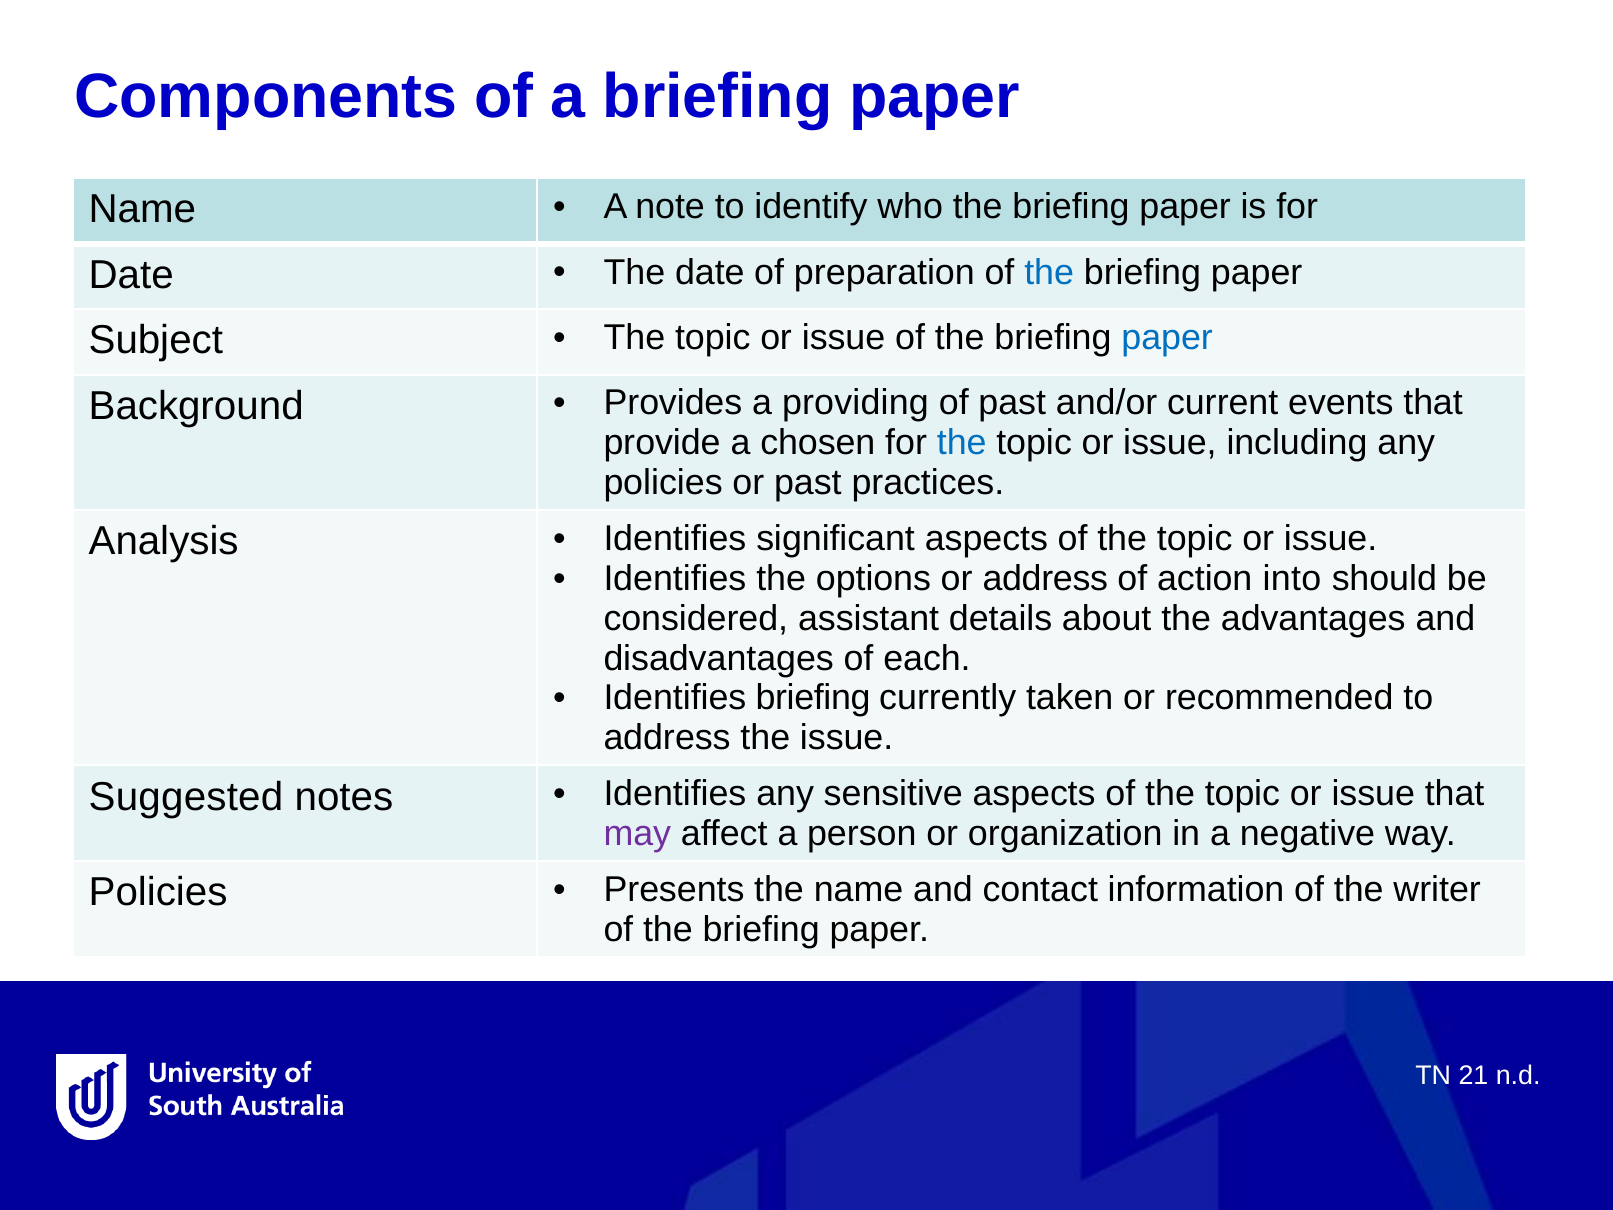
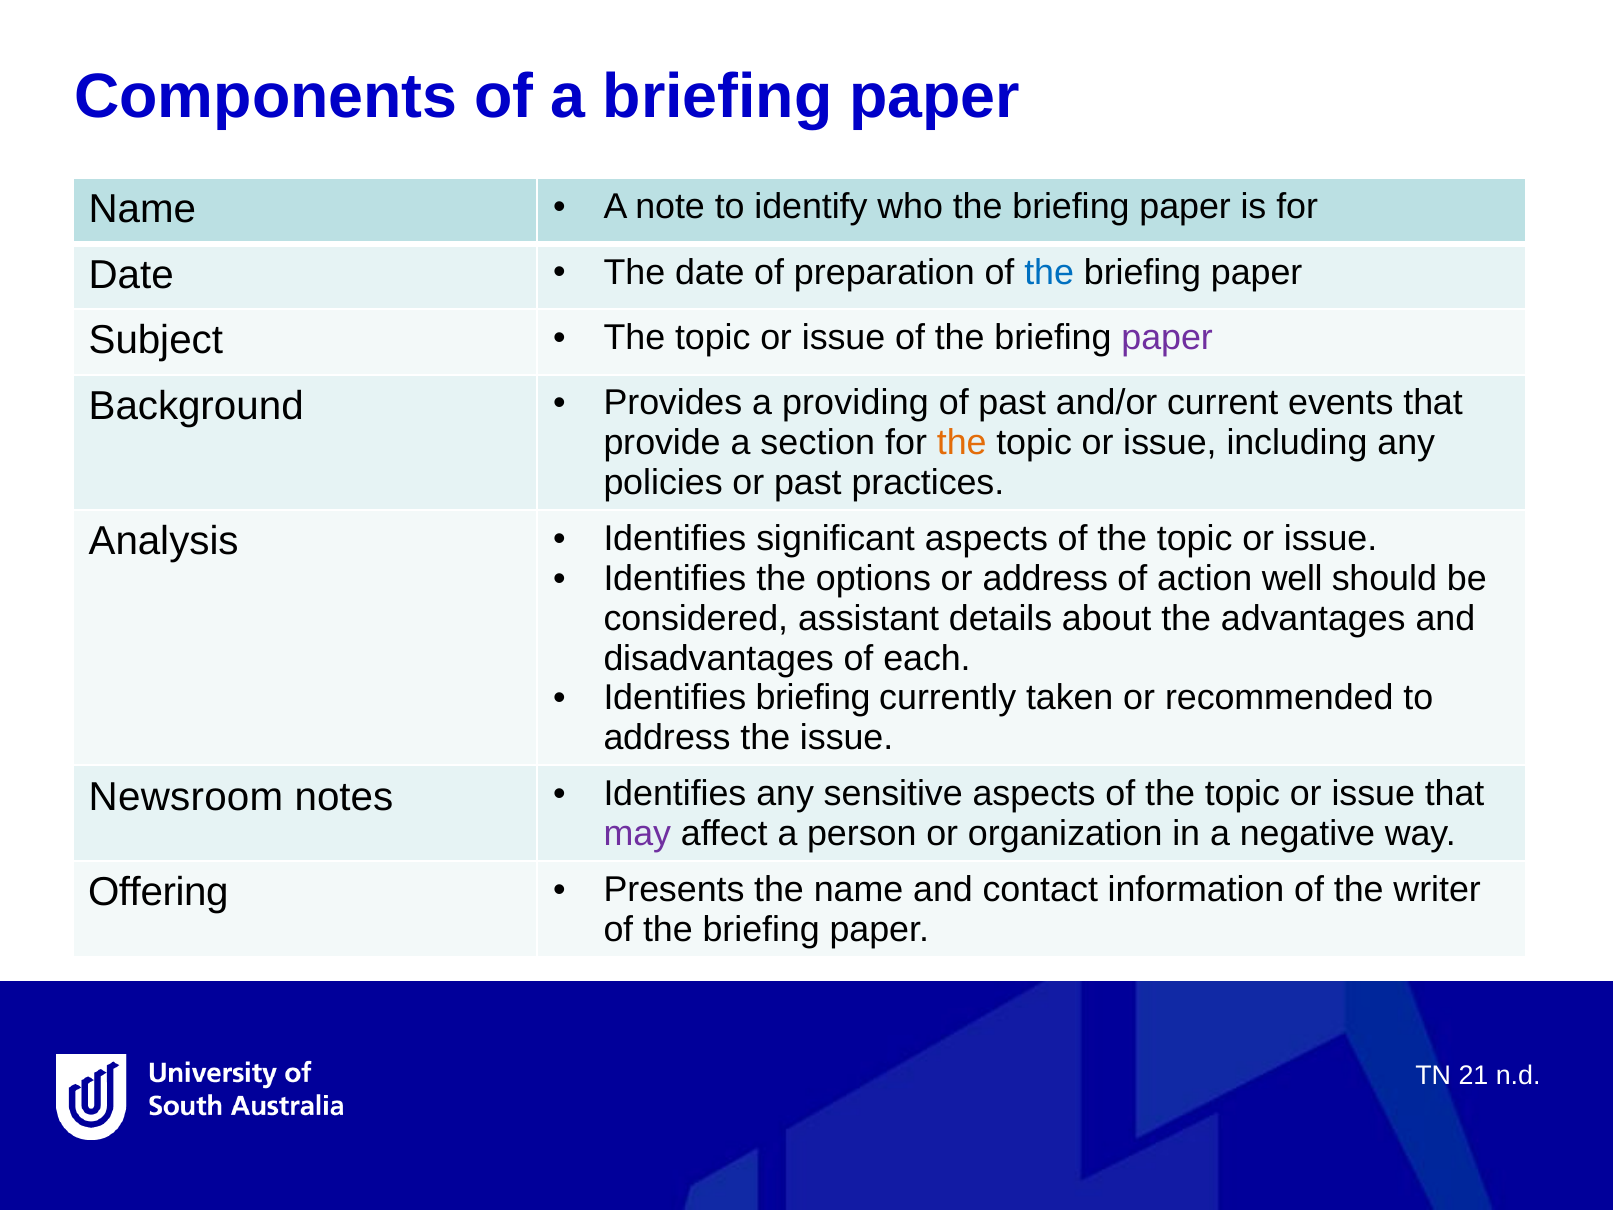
paper colour: blue -> purple (1167, 338)
chosen: chosen -> section (818, 443)
the colour: blue -> orange (962, 443)
into: into -> well (1292, 578)
Suggested: Suggested -> Newsroom (186, 797)
Policies: Policies -> Offering (158, 892)
